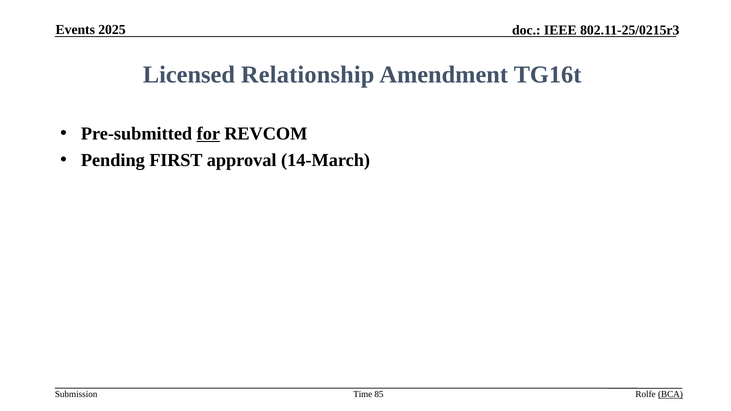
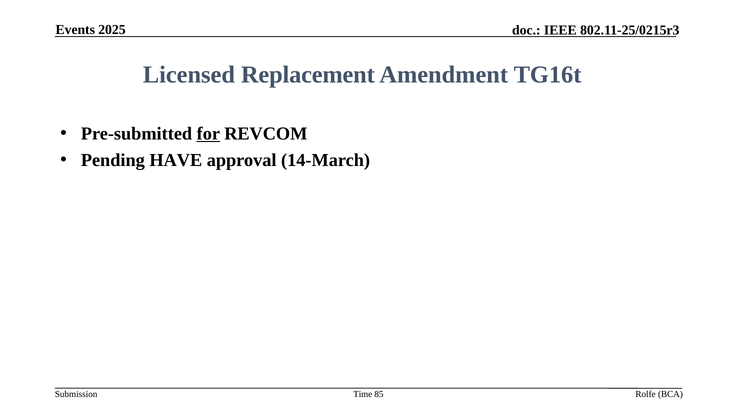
Relationship: Relationship -> Replacement (308, 75)
FIRST: FIRST -> HAVE (176, 160)
BCA underline: present -> none (670, 394)
